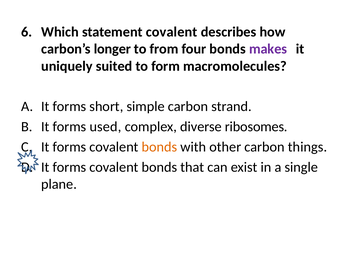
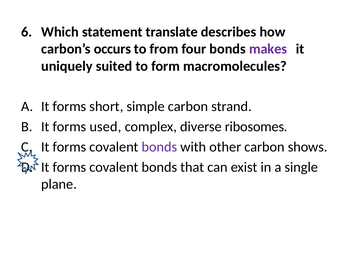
statement covalent: covalent -> translate (172, 32)
longer: longer -> occurs (112, 49)
bonds colour: orange -> purple (159, 147)
things: things -> shows (308, 147)
